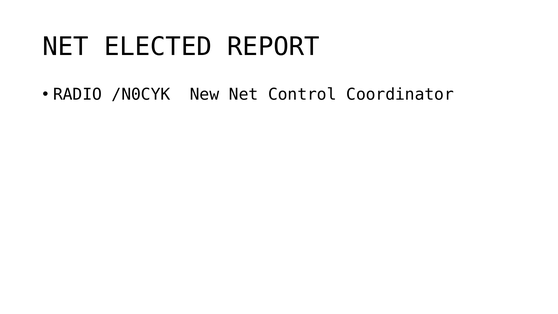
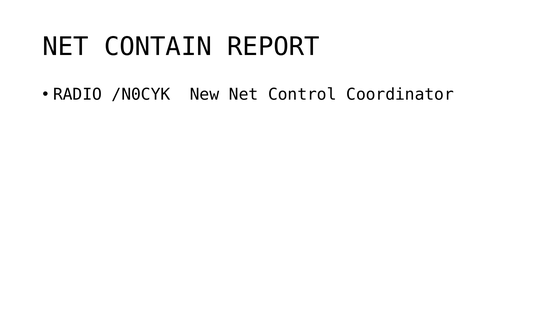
ELECTED: ELECTED -> CONTAIN (158, 47)
